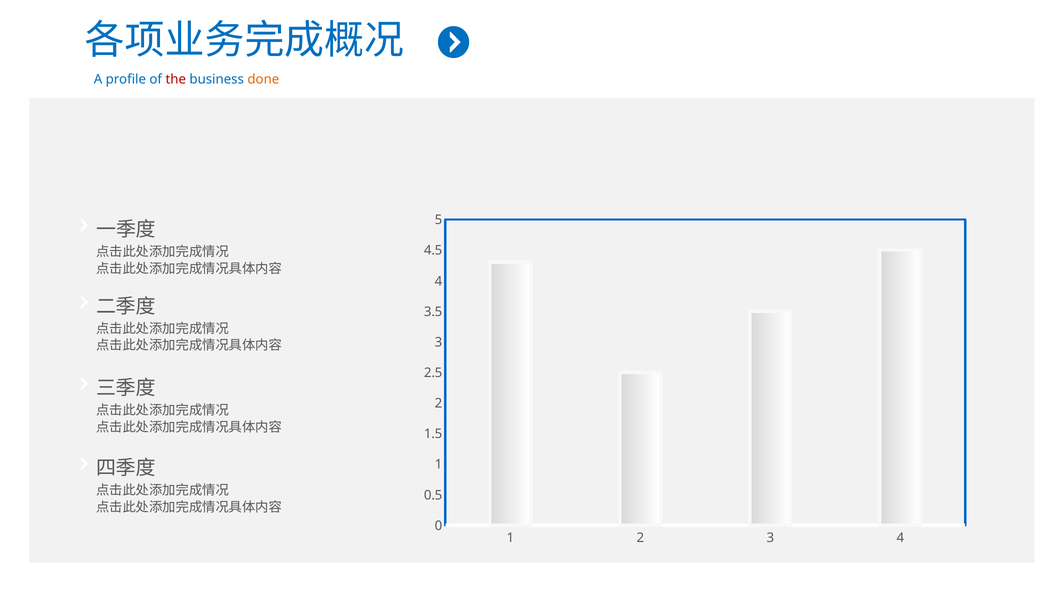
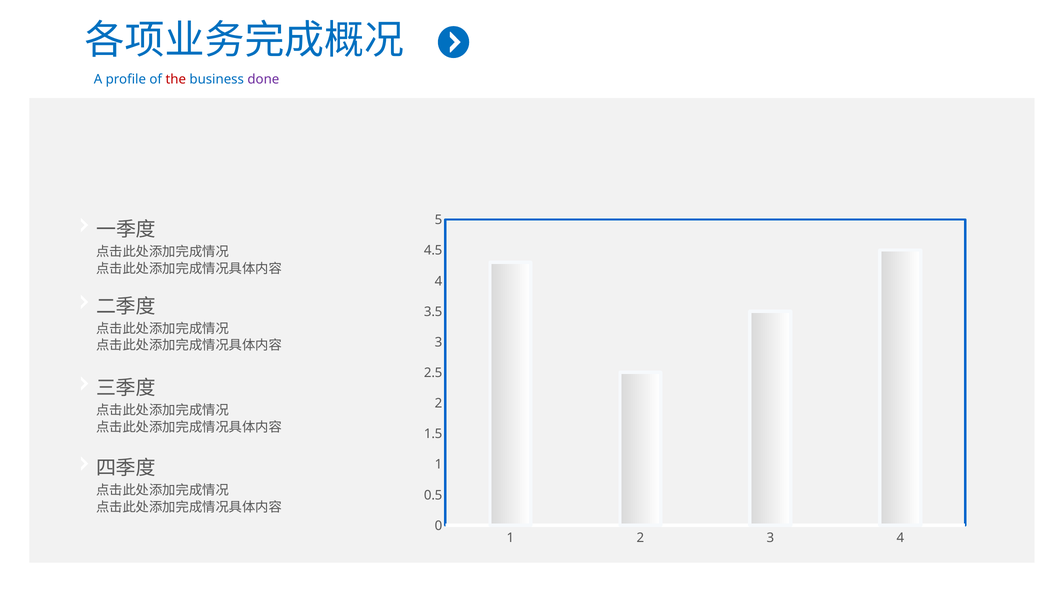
done colour: orange -> purple (263, 79)
